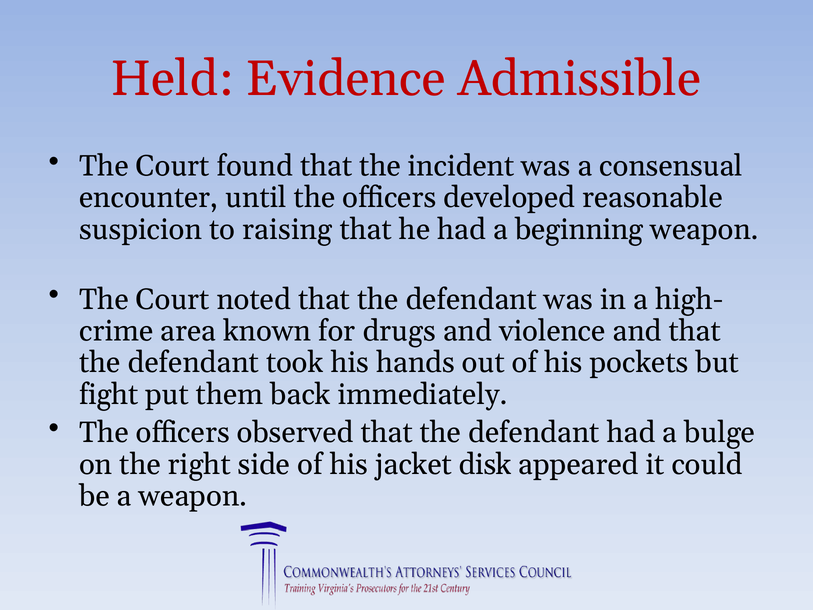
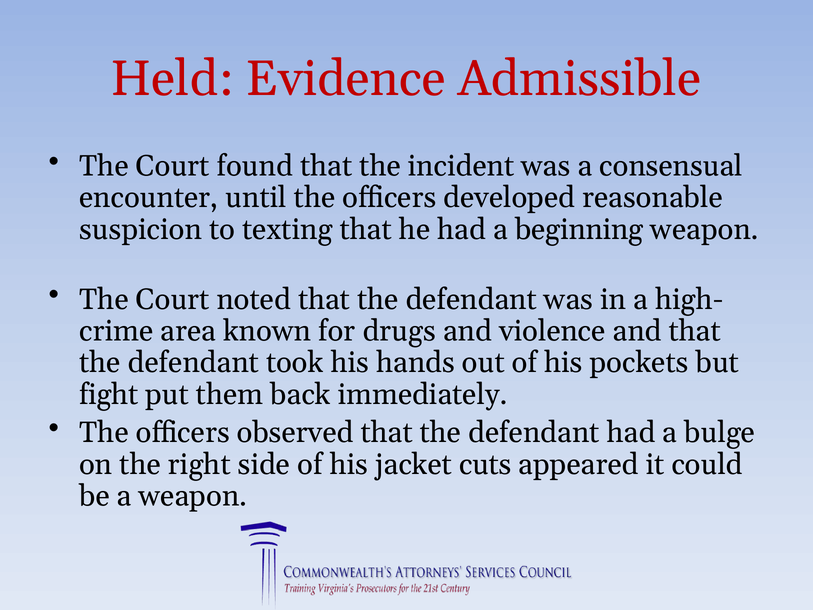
raising: raising -> texting (287, 229)
disk: disk -> cuts (485, 464)
